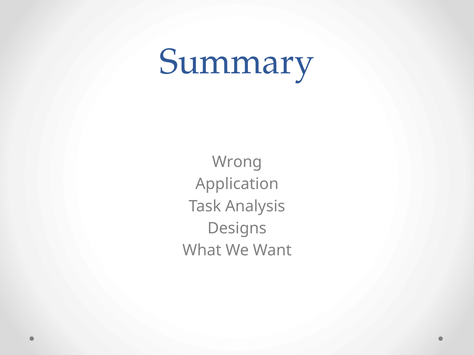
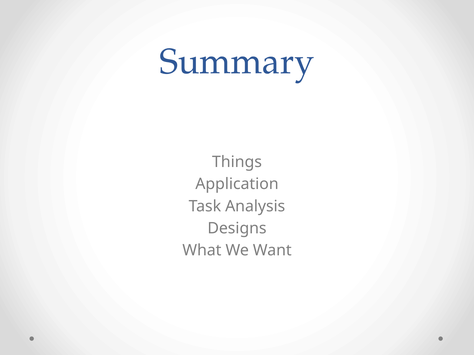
Wrong: Wrong -> Things (237, 162)
